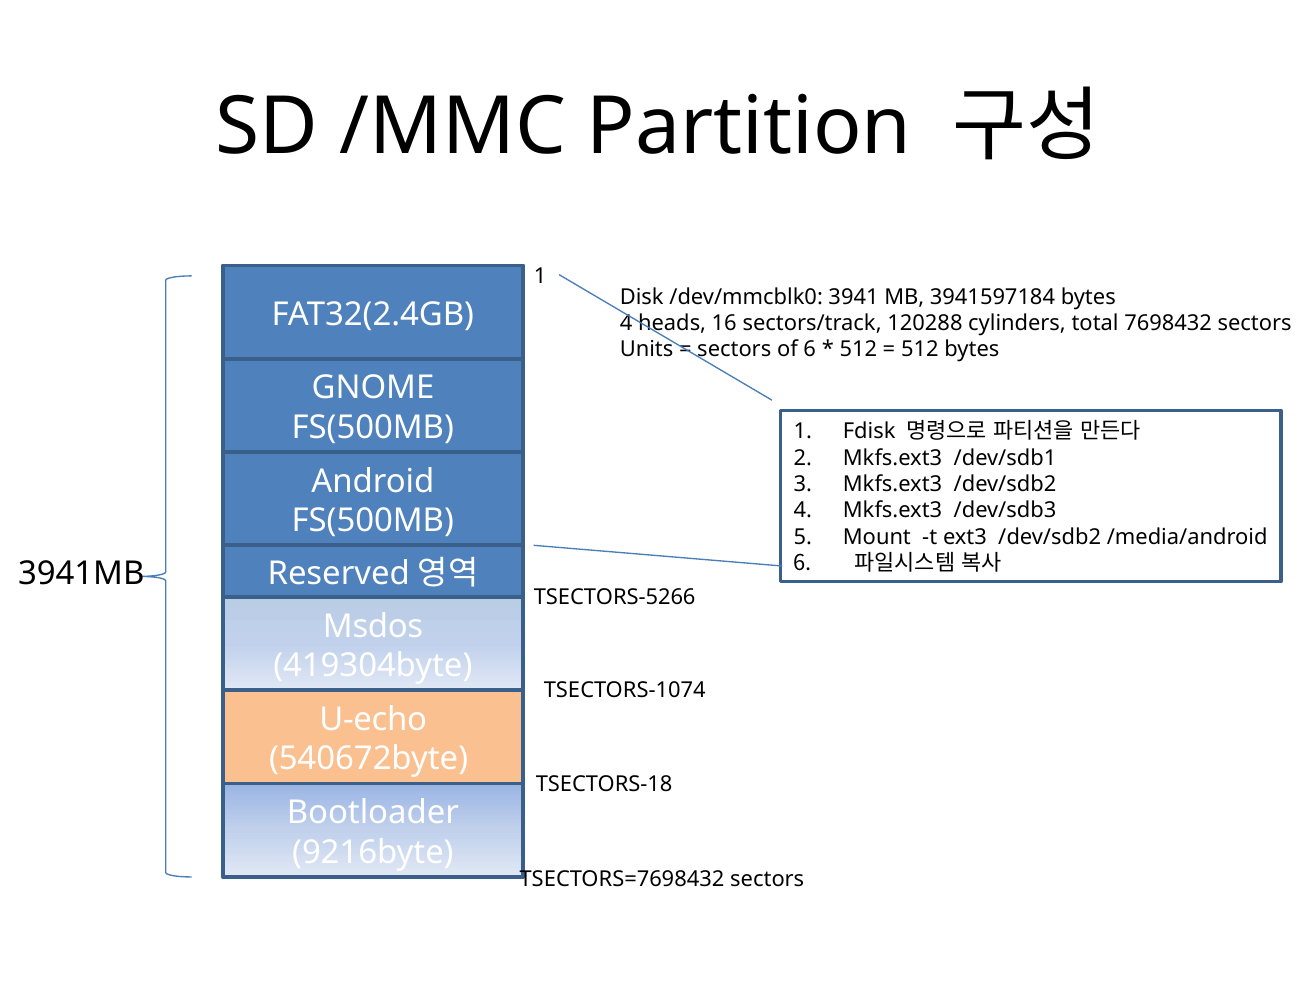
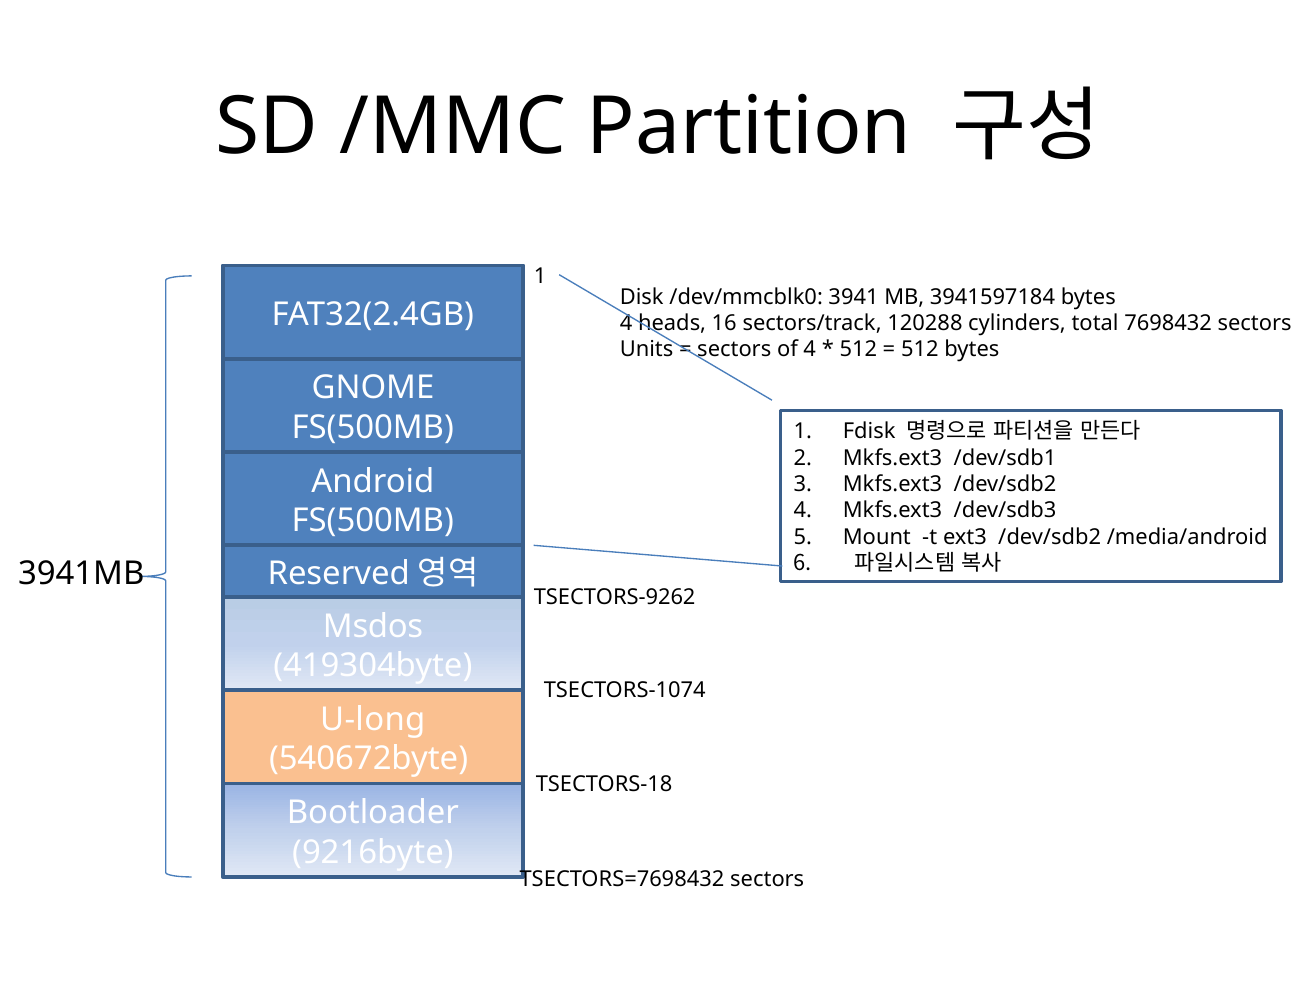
of 6: 6 -> 4 (810, 350)
TSECTORS-5266: TSECTORS-5266 -> TSECTORS-9262 (615, 598)
U-echo: U-echo -> U-long (373, 720)
